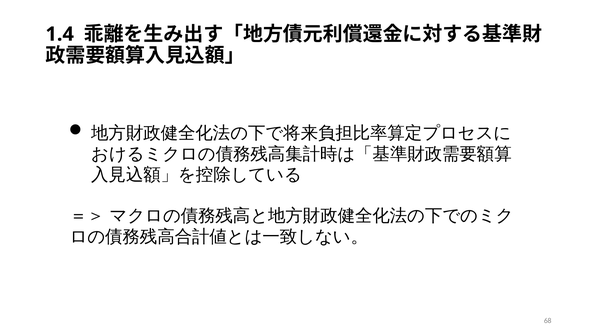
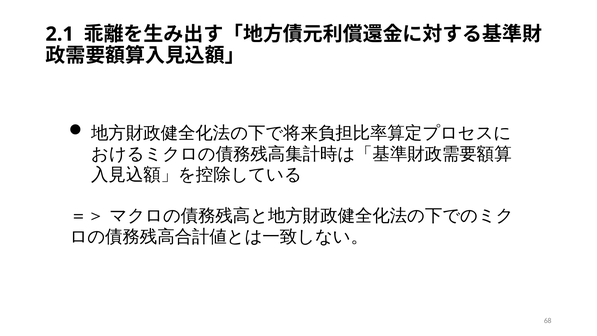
1.4: 1.4 -> 2.1 (60, 34)
